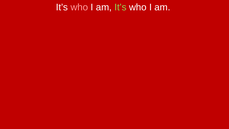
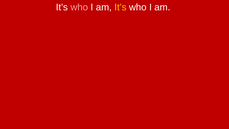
It’s colour: light green -> yellow (120, 7)
